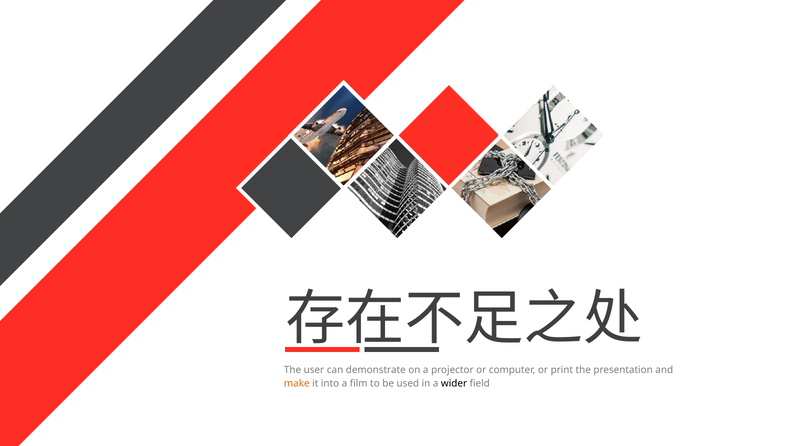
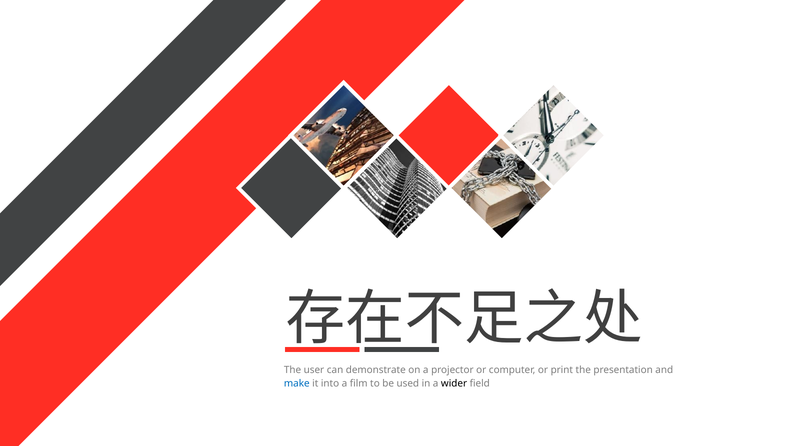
make colour: orange -> blue (297, 384)
